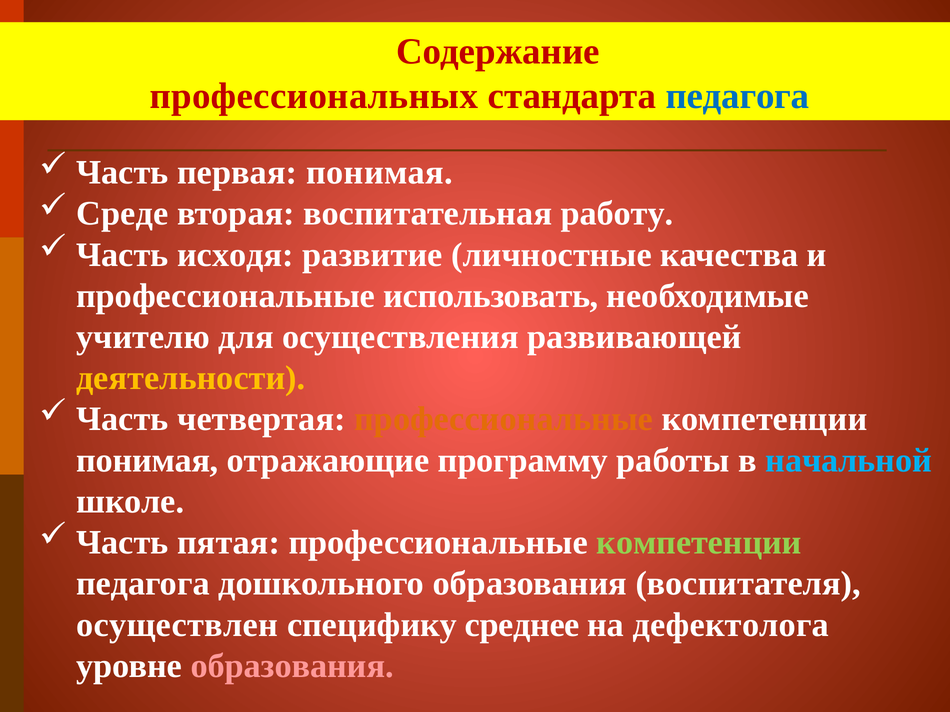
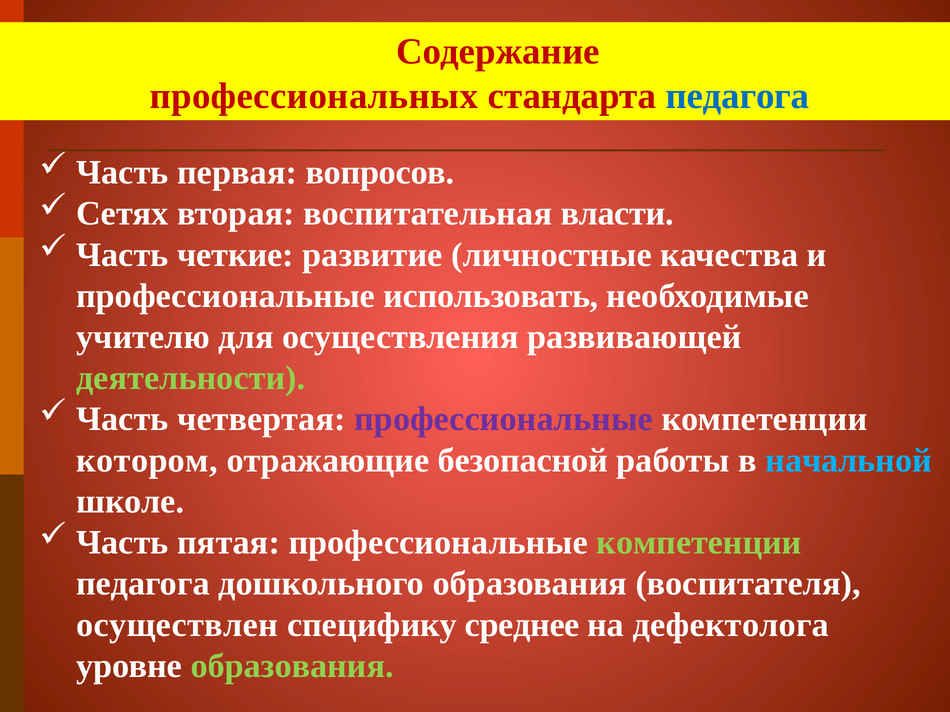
первая понимая: понимая -> вопросов (380, 173)
Среде: Среде -> Сетях (122, 214)
работу: работу -> власти (617, 214)
исходя: исходя -> четкие (236, 255)
деятельности colour: yellow -> light green (191, 378)
профессиональные colour: orange -> purple (504, 419)
понимая: понимая -> котором (147, 461)
программу: программу -> безопасной (523, 461)
образования colour: pink -> light green (292, 666)
